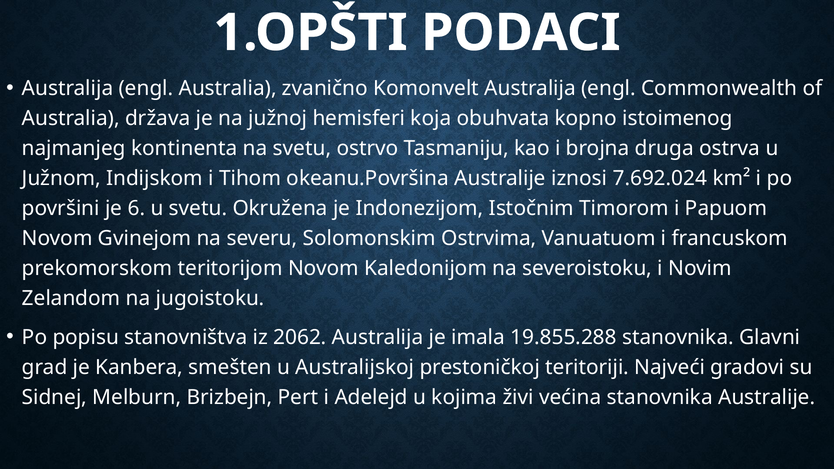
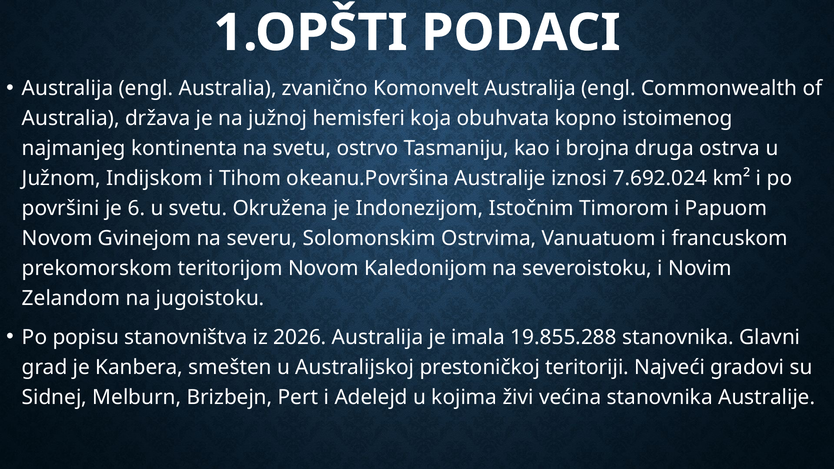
2062: 2062 -> 2026 (300, 337)
